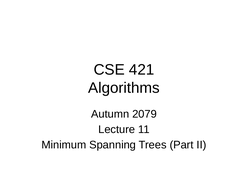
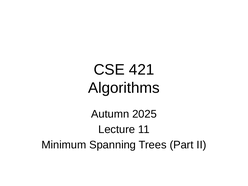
2079: 2079 -> 2025 (144, 114)
